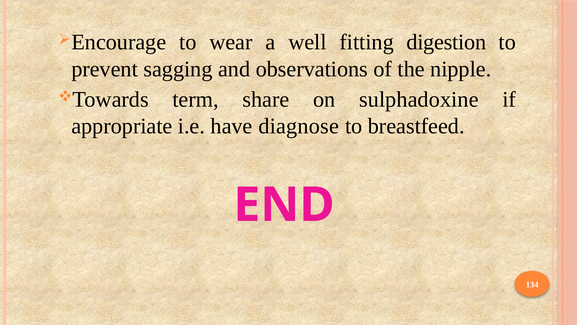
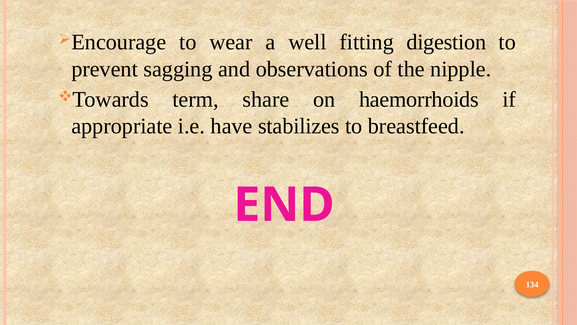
sulphadoxine: sulphadoxine -> haemorrhoids (419, 99)
diagnose: diagnose -> stabilizes (299, 126)
